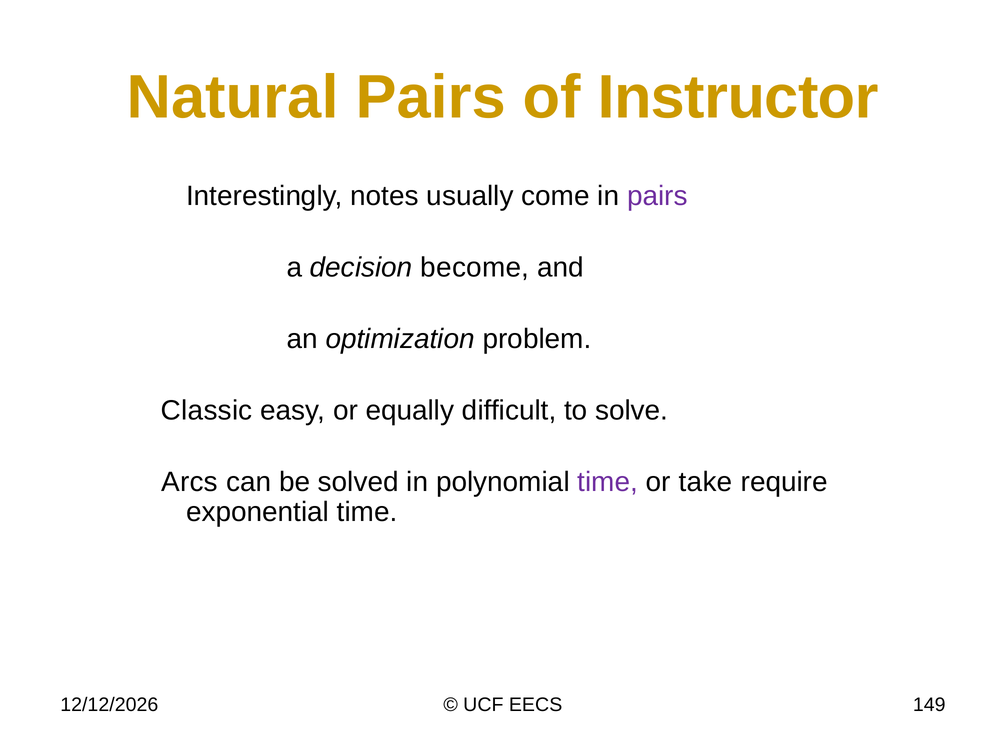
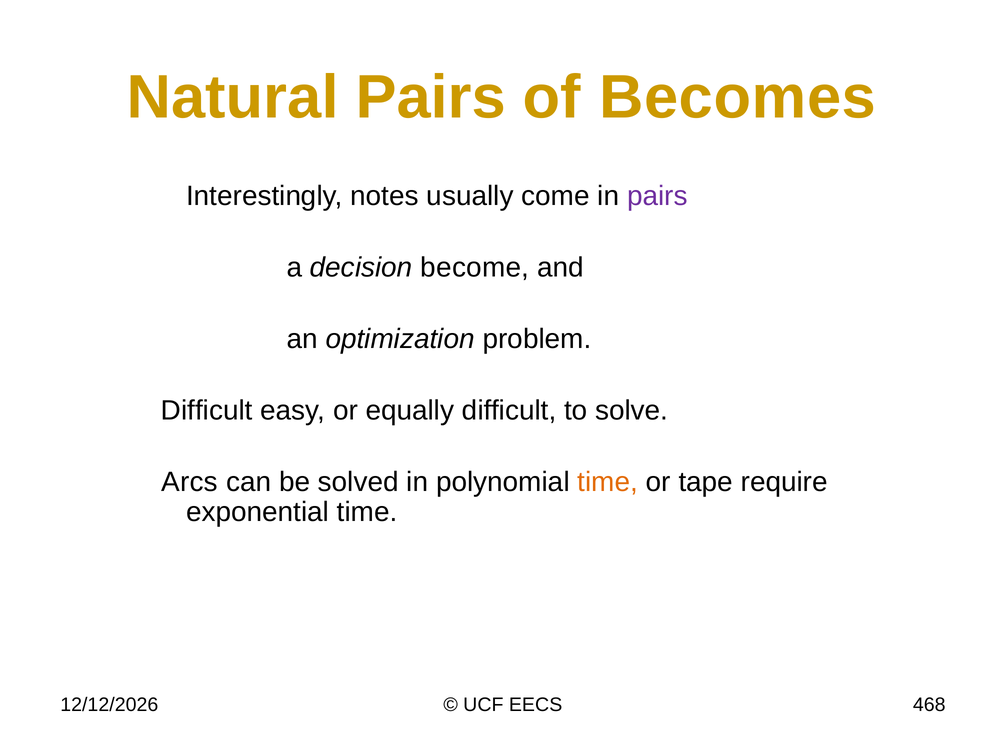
Instructor: Instructor -> Becomes (738, 97)
Classic: Classic -> Difficult (207, 411)
time colour: purple -> orange (608, 482)
take: take -> tape (706, 482)
149: 149 -> 468 (929, 705)
